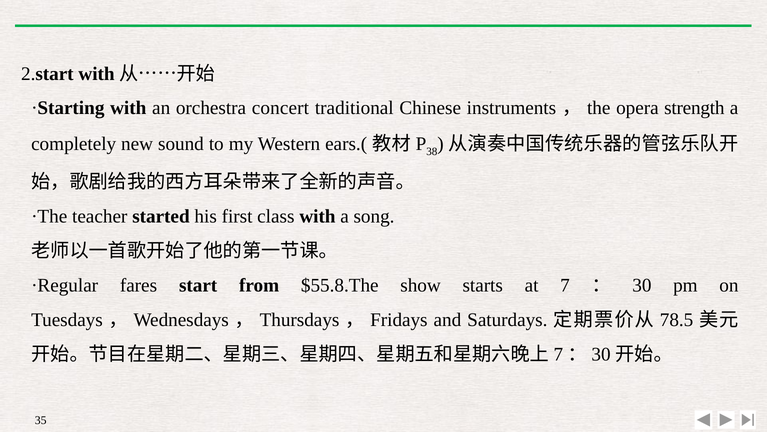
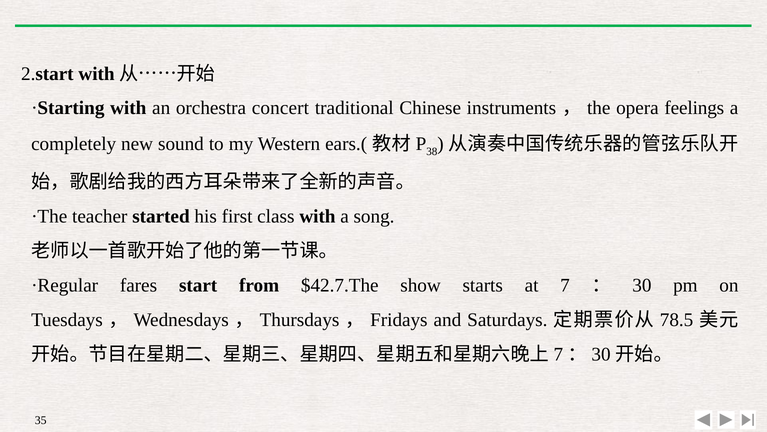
strength: strength -> feelings (694, 108)
$55.8.The: $55.8.The -> $42.7.The (340, 285)
